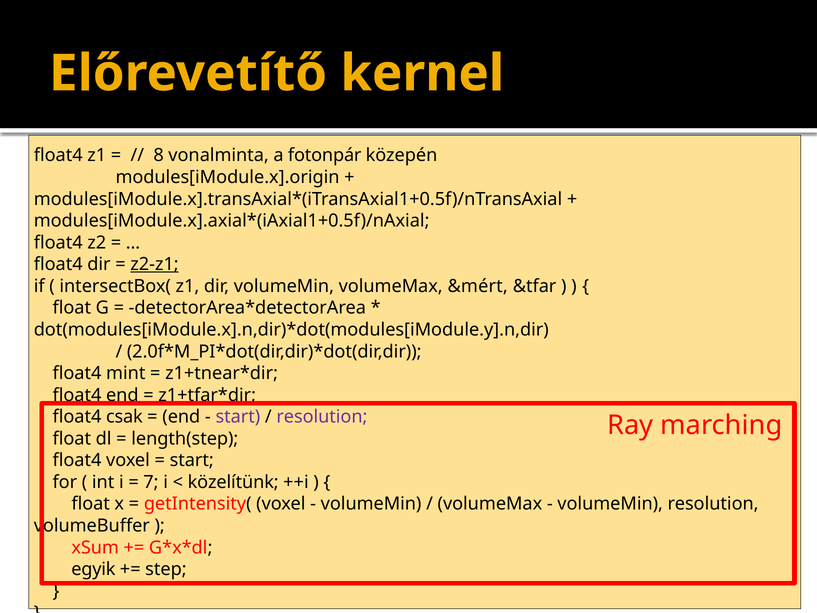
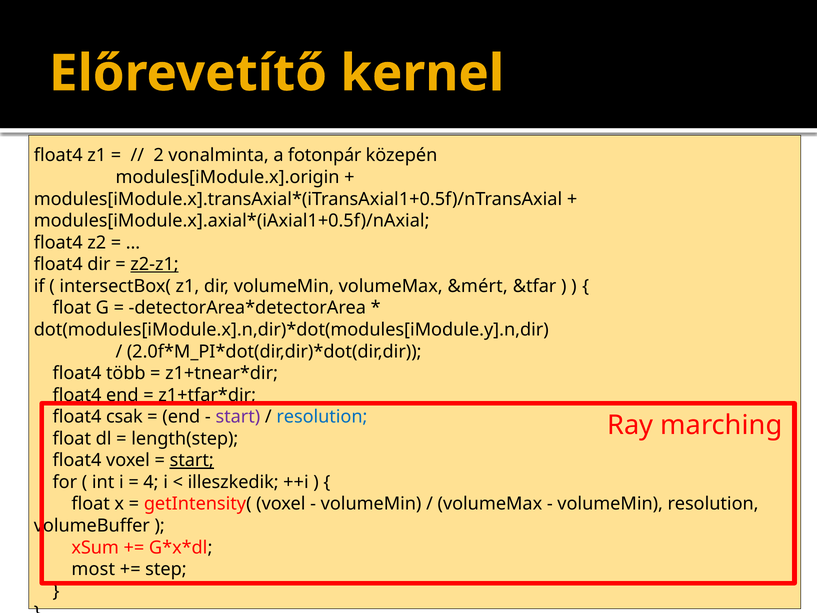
8: 8 -> 2 (159, 155)
mint: mint -> több (126, 373)
resolution colour: purple -> blue (322, 417)
start underline: none -> present (192, 460)
7: 7 -> 4 (151, 482)
közelítünk: közelítünk -> illeszkedik (233, 482)
egyik: egyik -> most (93, 569)
